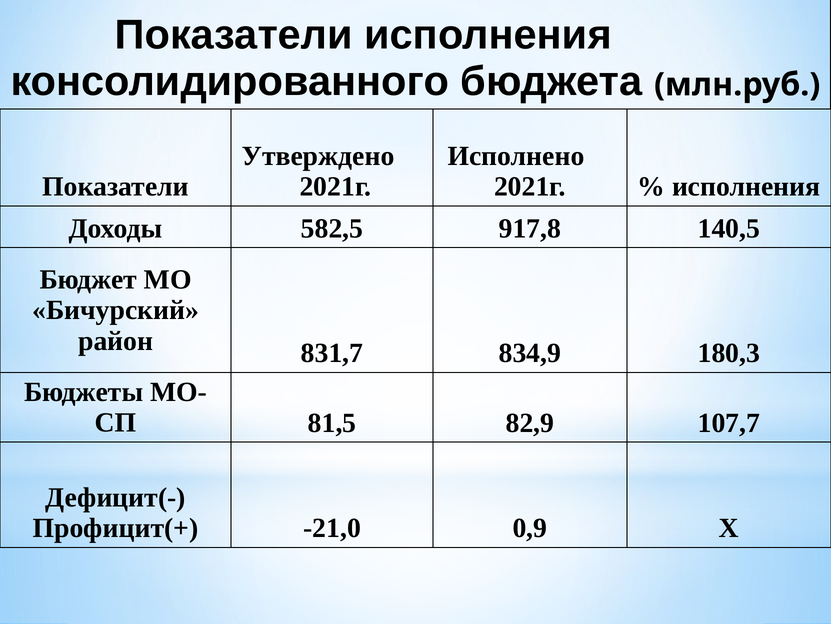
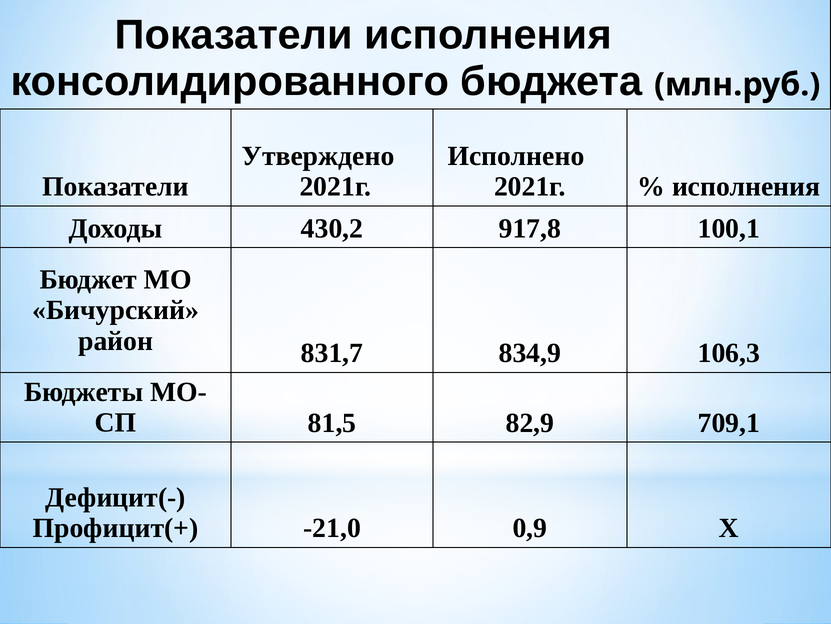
582,5: 582,5 -> 430,2 (332, 228)
140,5: 140,5 -> 100,1 (729, 228)
180,3: 180,3 -> 106,3 (729, 353)
107,7: 107,7 -> 709,1 (729, 422)
